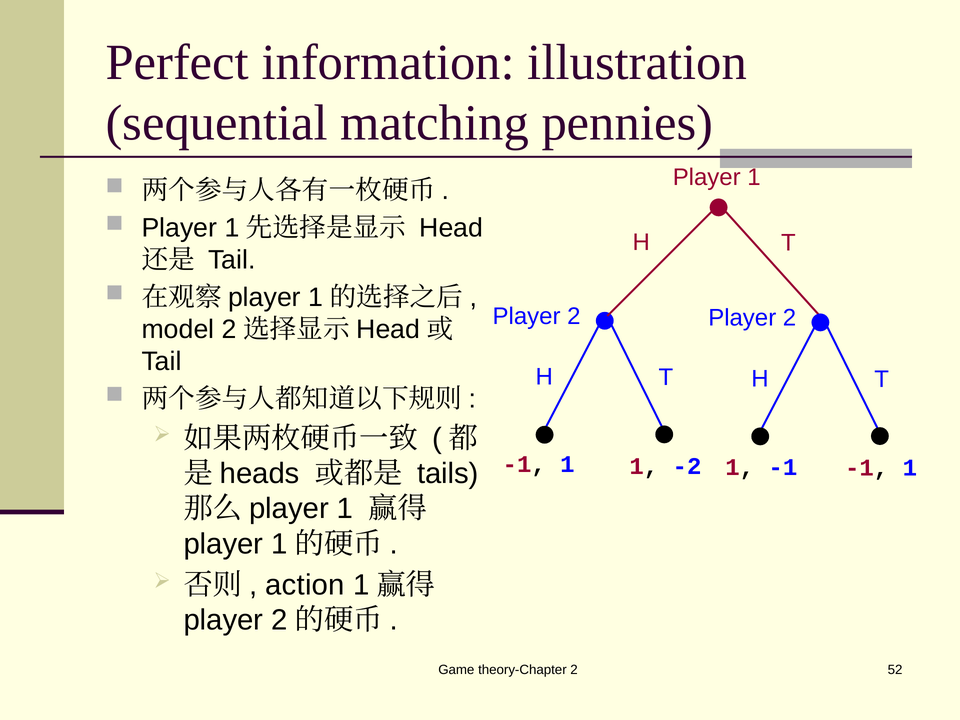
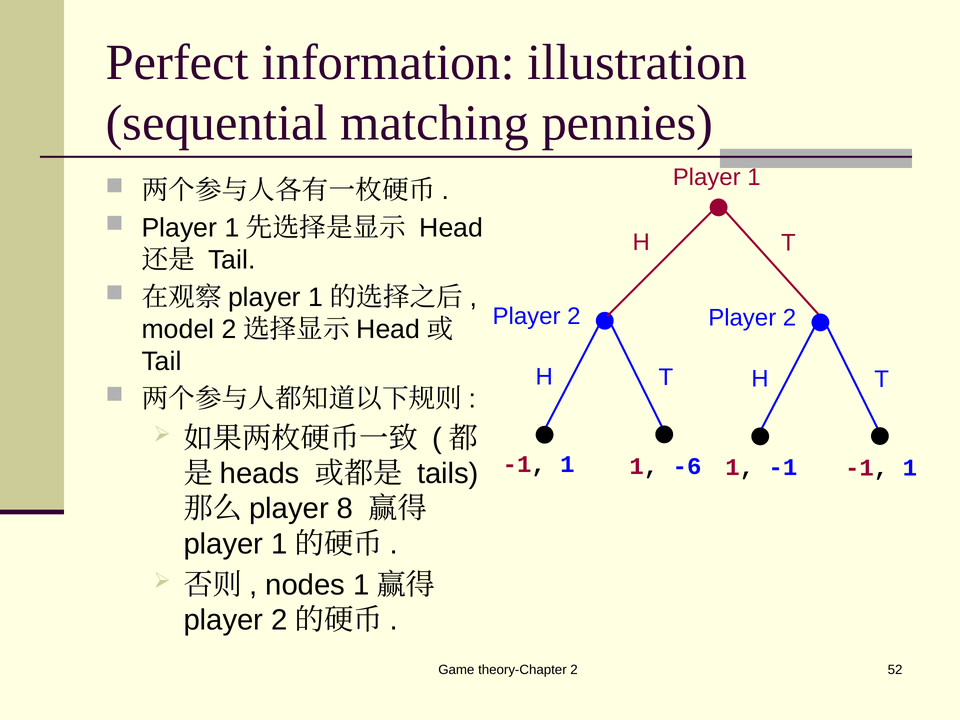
-2: -2 -> -6 (687, 466)
1: 1 -> 8 (345, 509)
action: action -> nodes (305, 585)
